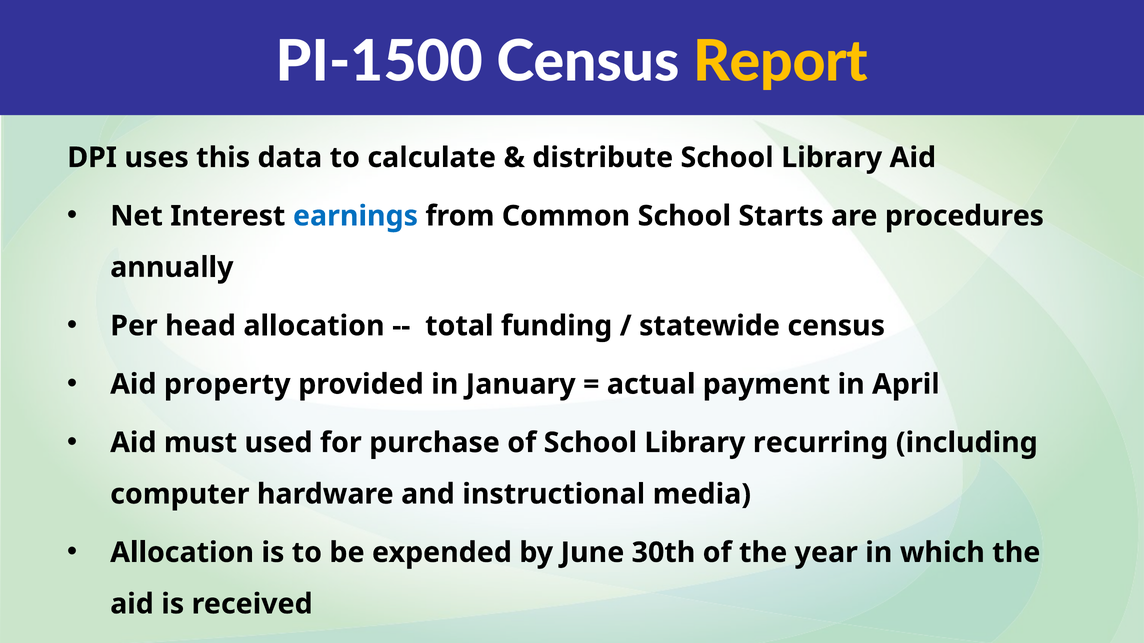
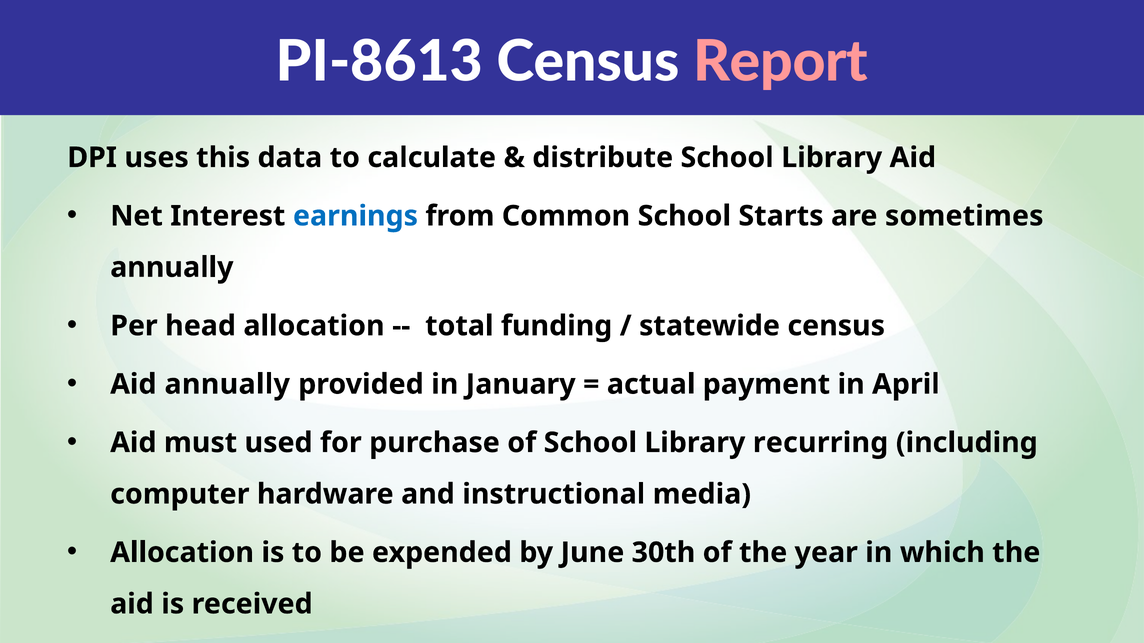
PI-1500: PI-1500 -> PI-8613 (379, 62)
Report colour: yellow -> pink (781, 62)
procedures: procedures -> sometimes (964, 216)
Aid property: property -> annually (227, 385)
